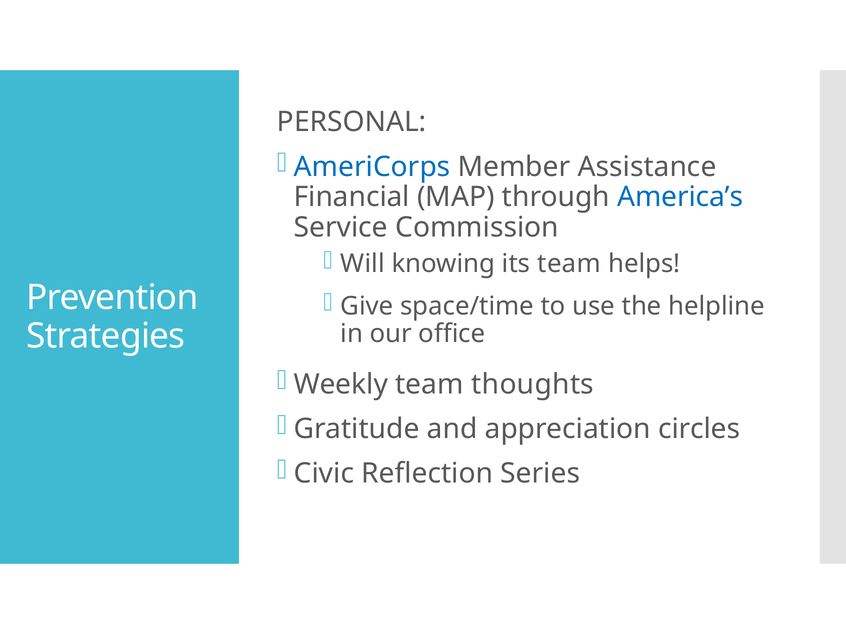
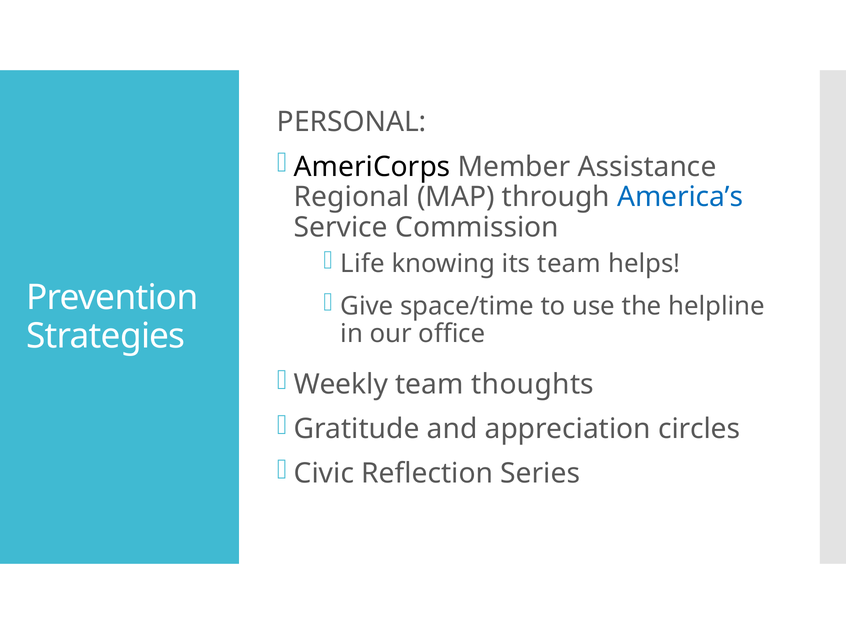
AmeriCorps colour: blue -> black (372, 167)
Financial: Financial -> Regional (352, 197)
Will: Will -> Life (363, 264)
